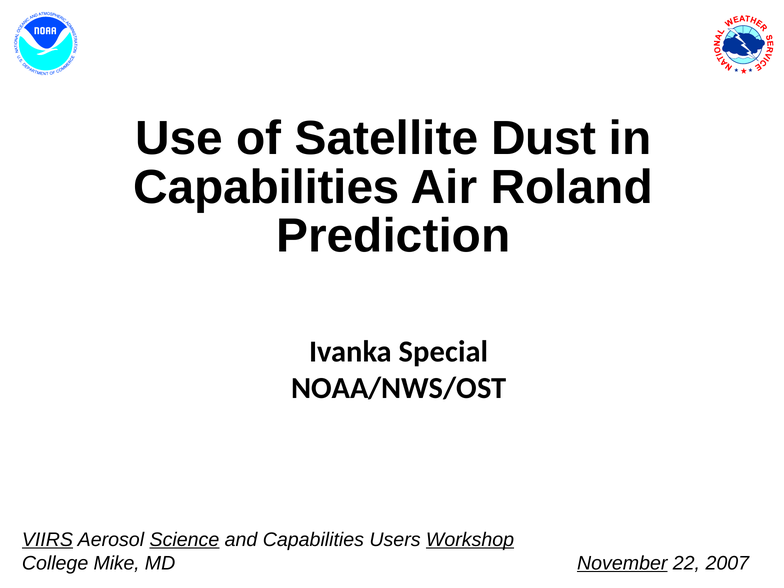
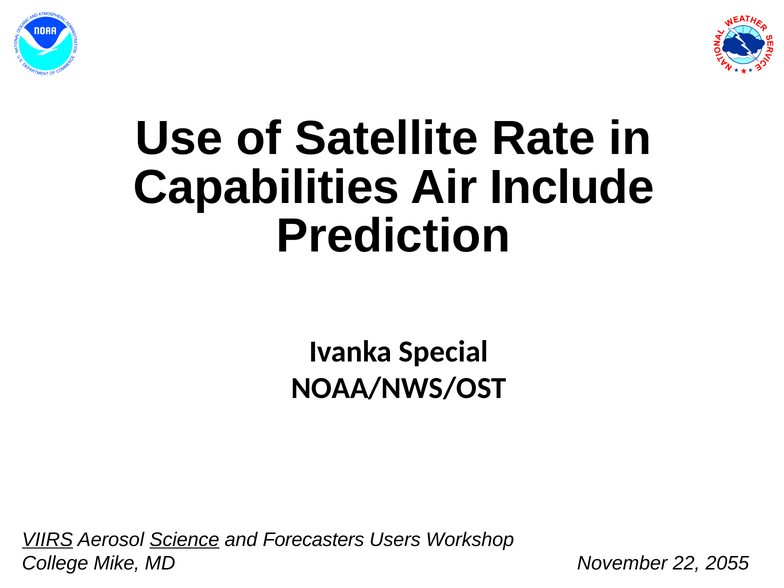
Dust: Dust -> Rate (543, 138)
Roland: Roland -> Include (572, 187)
and Capabilities: Capabilities -> Forecasters (314, 540)
Workshop underline: present -> none (470, 540)
November underline: present -> none (622, 563)
2007: 2007 -> 2055 (727, 563)
